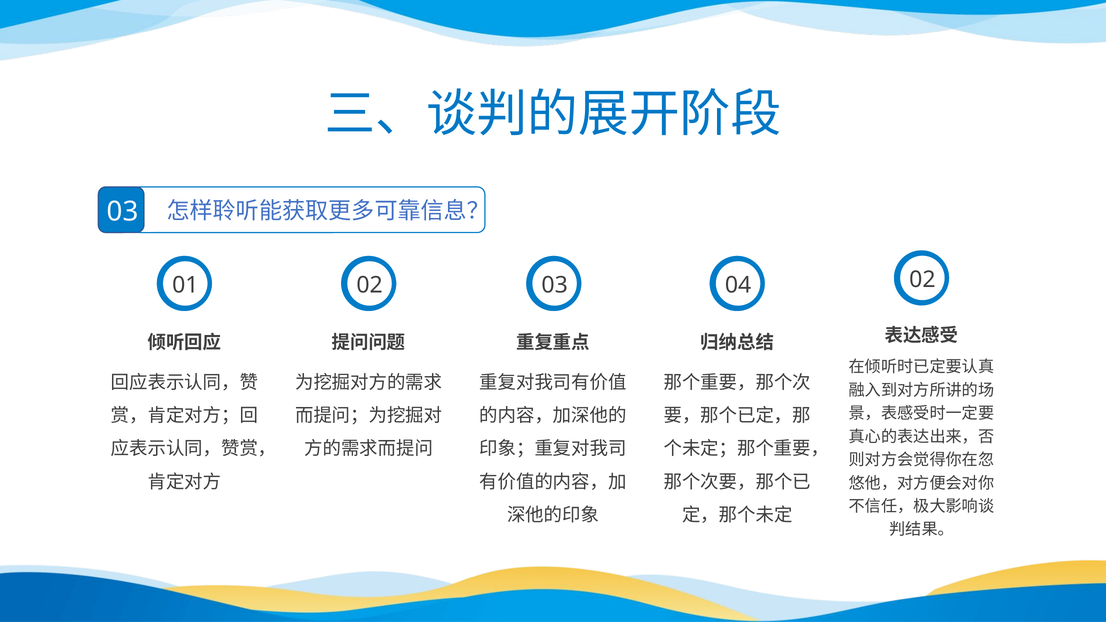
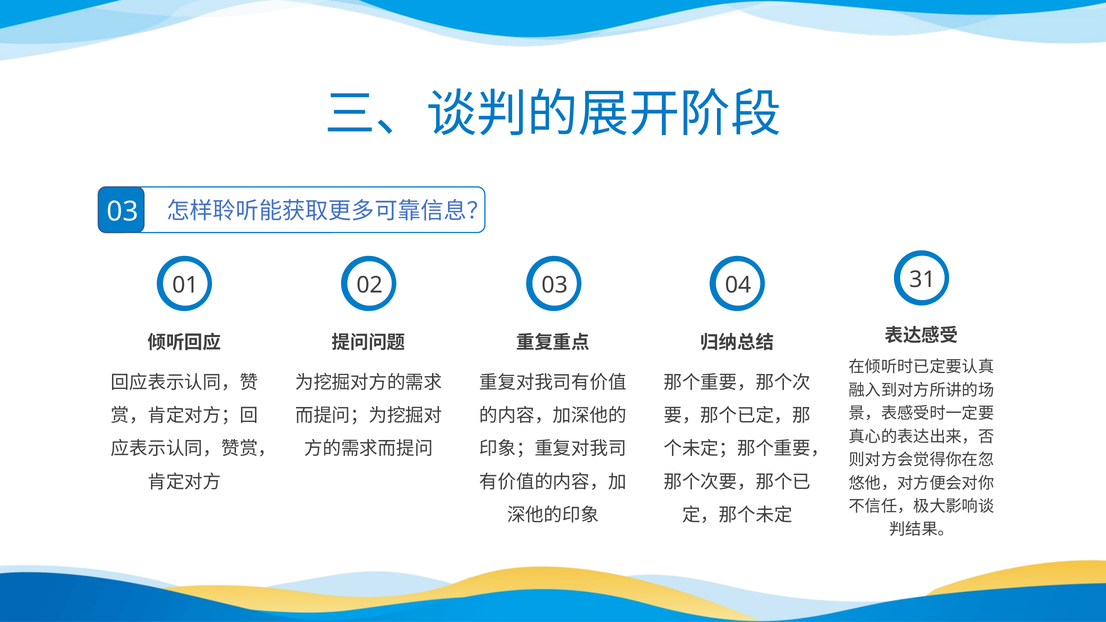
04 02: 02 -> 31 (922, 280)
